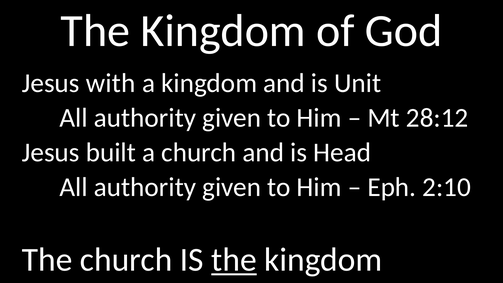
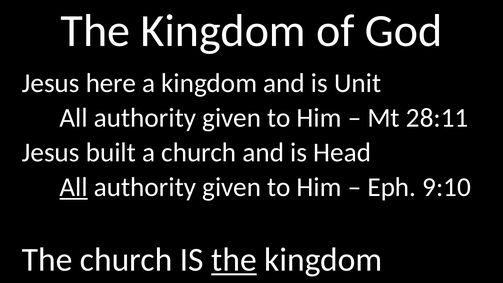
with: with -> here (111, 83)
28:12: 28:12 -> 28:11 (437, 118)
All underline: none -> present (74, 187)
2:10: 2:10 -> 9:10 (447, 187)
